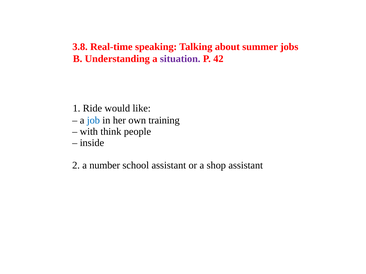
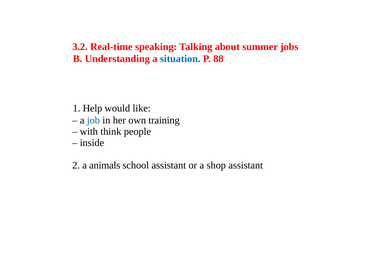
3.8: 3.8 -> 3.2 (80, 47)
situation colour: purple -> blue (180, 59)
42: 42 -> 88 (218, 59)
Ride: Ride -> Help (93, 109)
number: number -> animals (105, 166)
